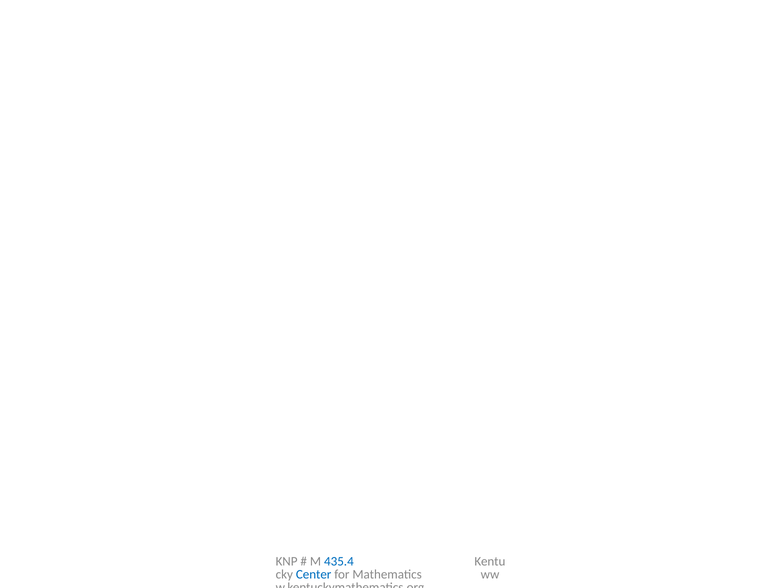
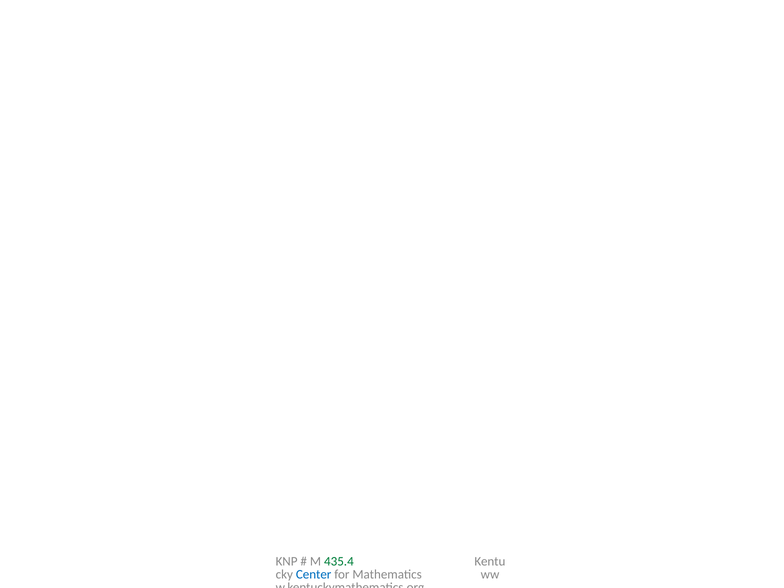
435.4 colour: blue -> green (339, 561)
